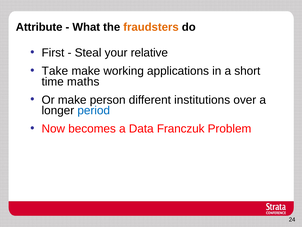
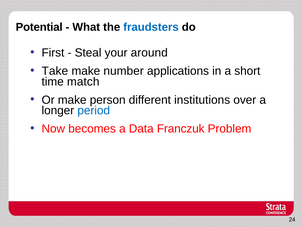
Attribute: Attribute -> Potential (39, 27)
fraudsters colour: orange -> blue (151, 27)
relative: relative -> around (149, 53)
working: working -> number (124, 71)
maths: maths -> match (83, 82)
